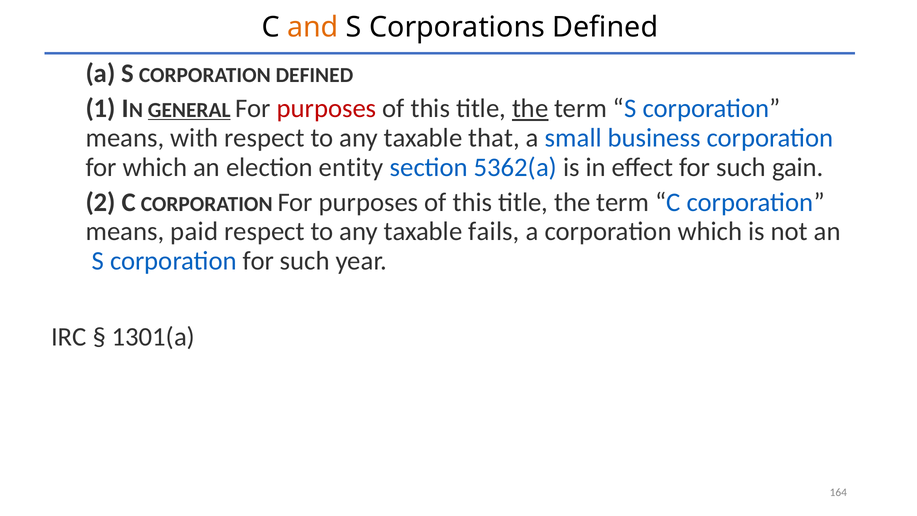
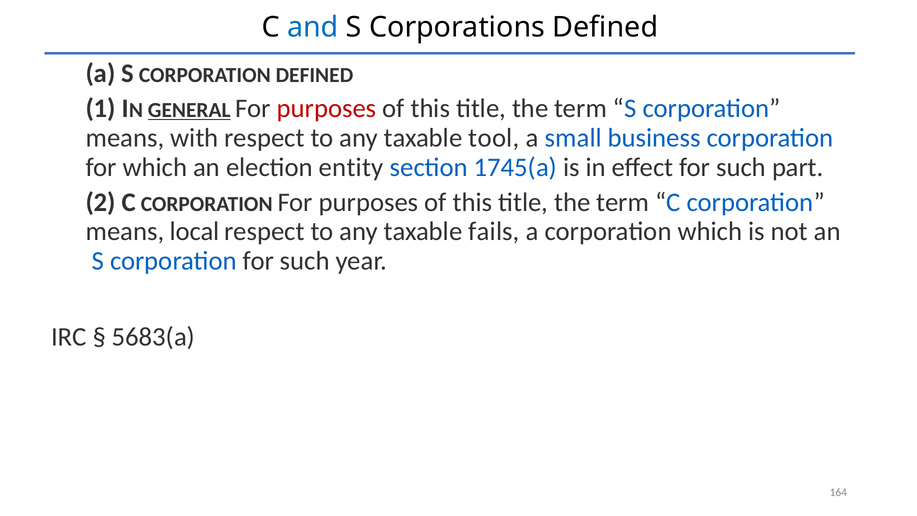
and colour: orange -> blue (313, 27)
the underline: present -> none (530, 108)
that: that -> tool (494, 138)
5362(a: 5362(a -> 1745(a (515, 167)
gain: gain -> part (798, 167)
paid: paid -> local (195, 231)
1301(a: 1301(a -> 5683(a (153, 337)
